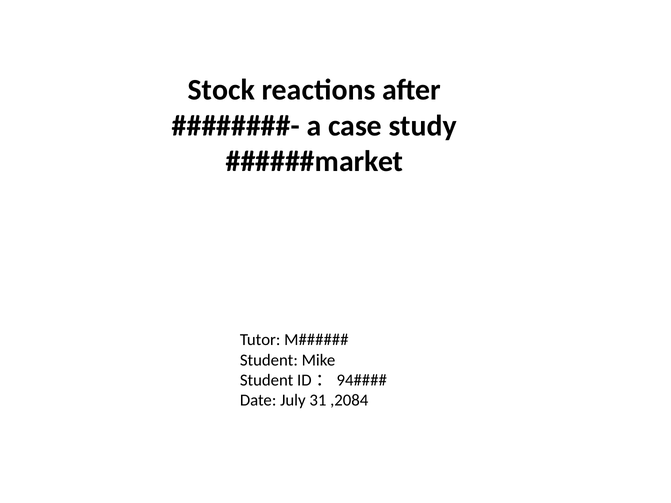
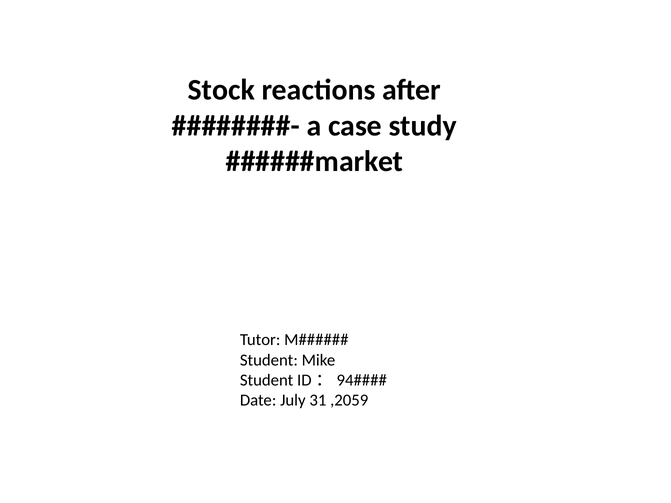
,2084: ,2084 -> ,2059 (349, 400)
